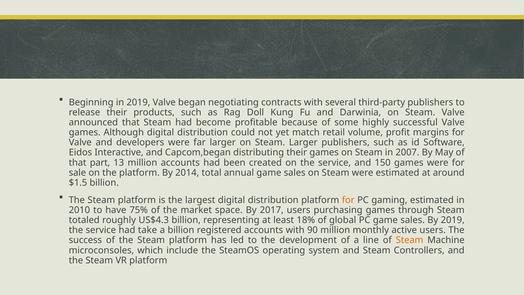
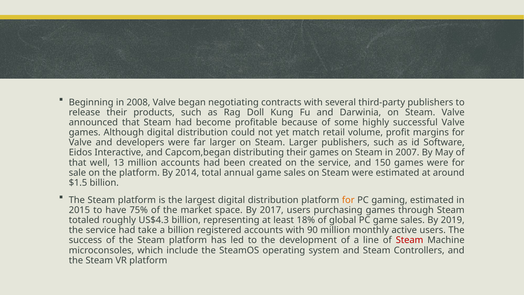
in 2019: 2019 -> 2008 (138, 102)
part: part -> well (100, 162)
2010: 2010 -> 2015 (79, 210)
Steam colour: orange -> red (410, 240)
